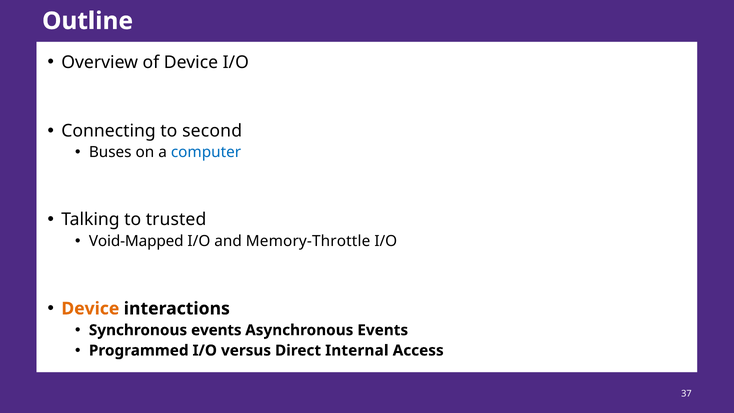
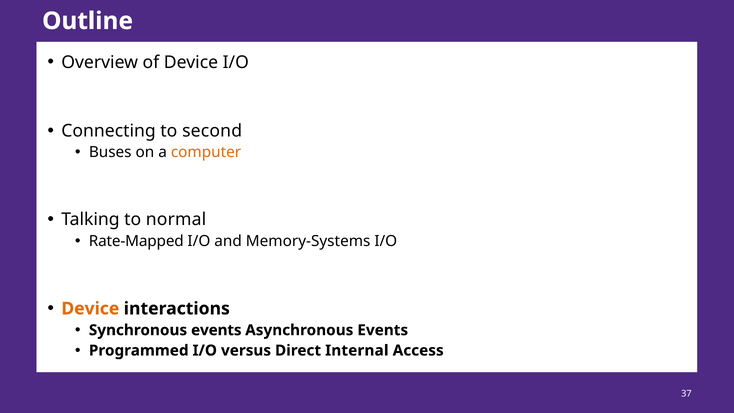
computer colour: blue -> orange (206, 152)
trusted: trusted -> normal (176, 220)
Void-Mapped: Void-Mapped -> Rate-Mapped (136, 241)
Memory-Throttle: Memory-Throttle -> Memory-Systems (308, 241)
